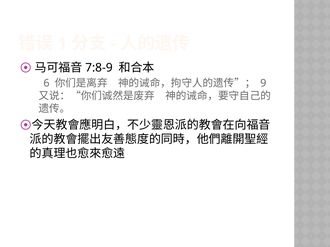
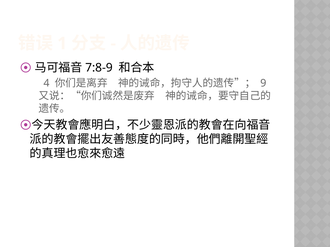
6: 6 -> 4 (47, 83)
